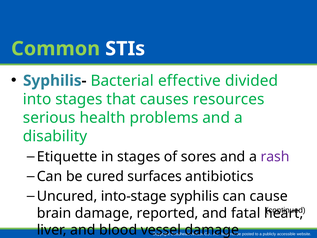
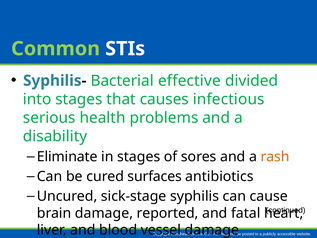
resources: resources -> infectious (229, 99)
Etiquette: Etiquette -> Eliminate (67, 157)
rash colour: purple -> orange (275, 157)
into-stage: into-stage -> sick-stage (134, 196)
